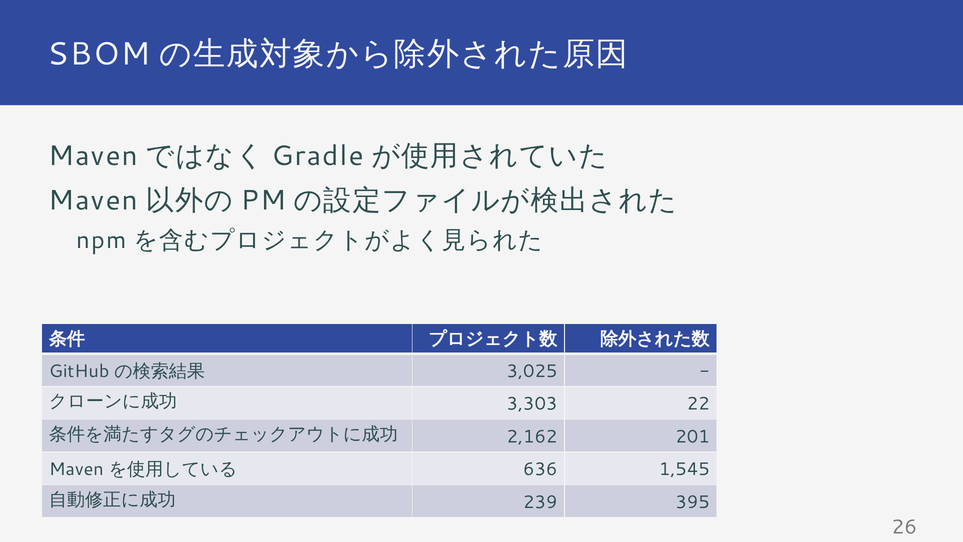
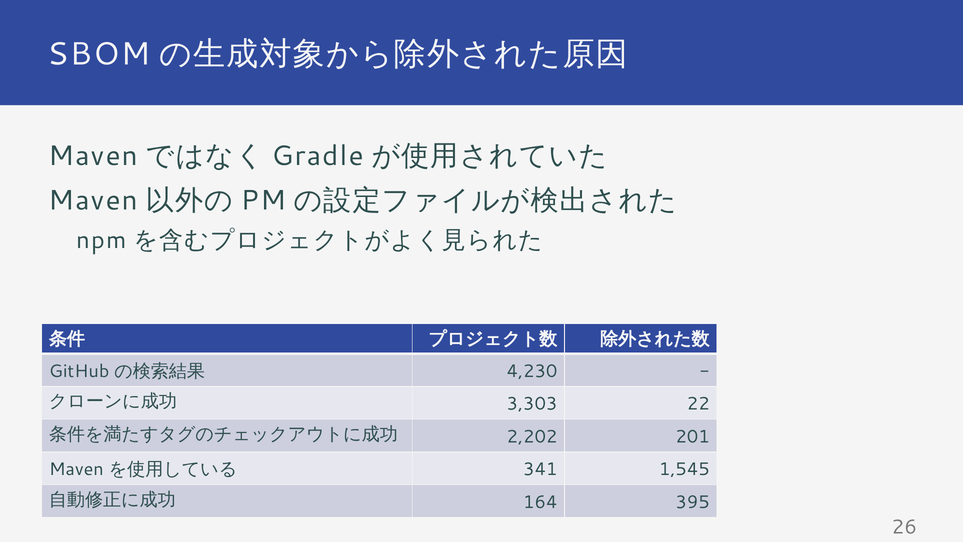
3,025: 3,025 -> 4,230 (532, 371)
2,162: 2,162 -> 2,202 (532, 436)
636: 636 -> 341 (540, 469)
239: 239 -> 164 (540, 502)
